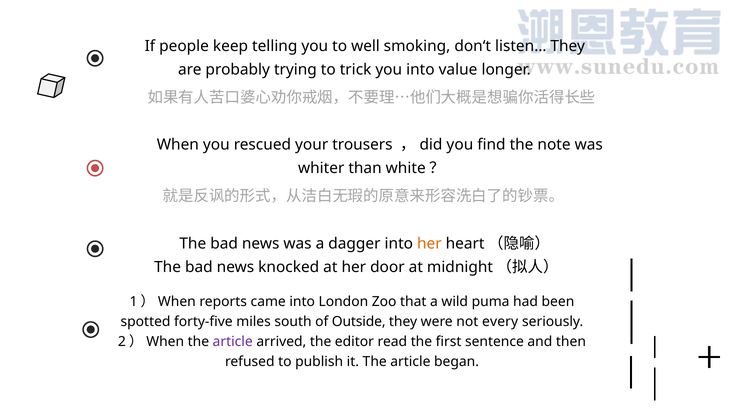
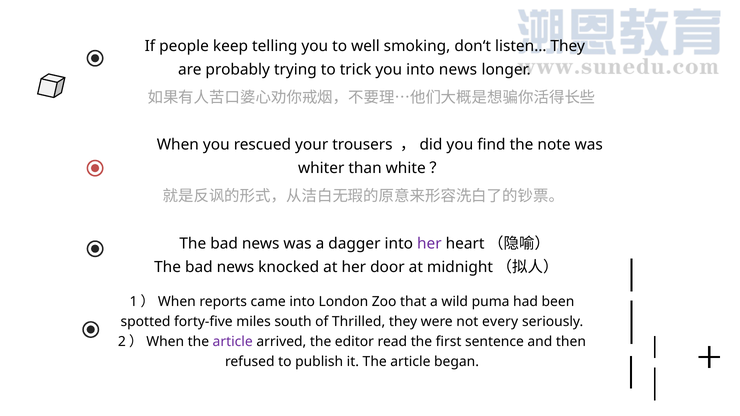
into value: value -> news (458, 70)
her colour: orange -> purple (429, 244)
Outside: Outside -> Thrilled (359, 322)
